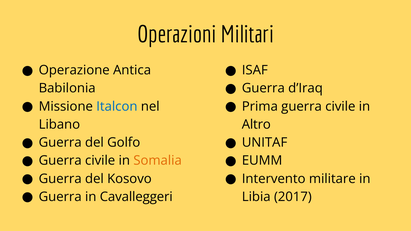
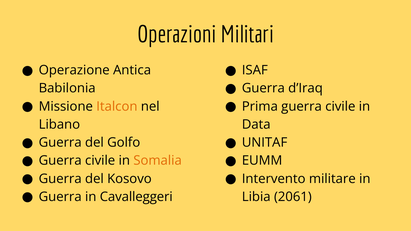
Italcon colour: blue -> orange (117, 106)
Altro: Altro -> Data (256, 125)
2017: 2017 -> 2061 (293, 197)
